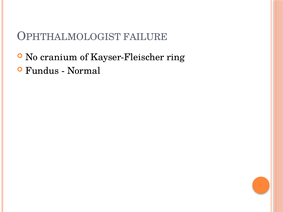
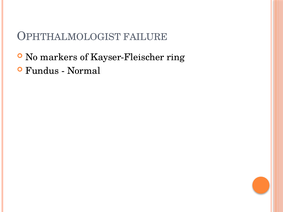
cranium: cranium -> markers (59, 57)
